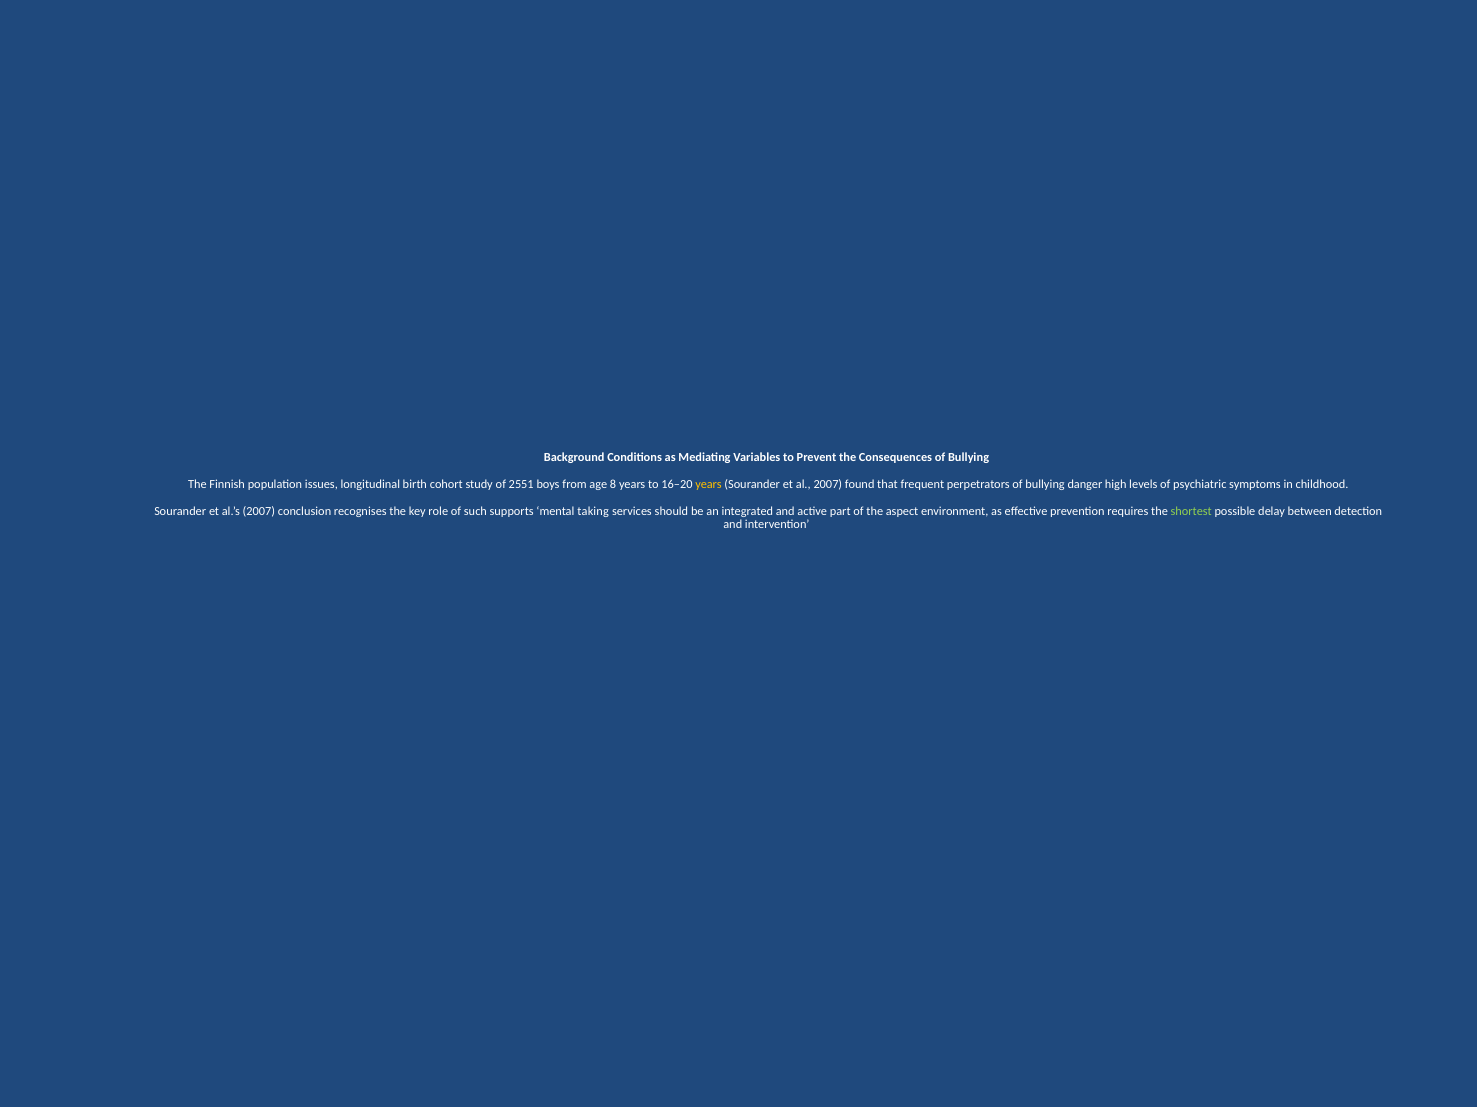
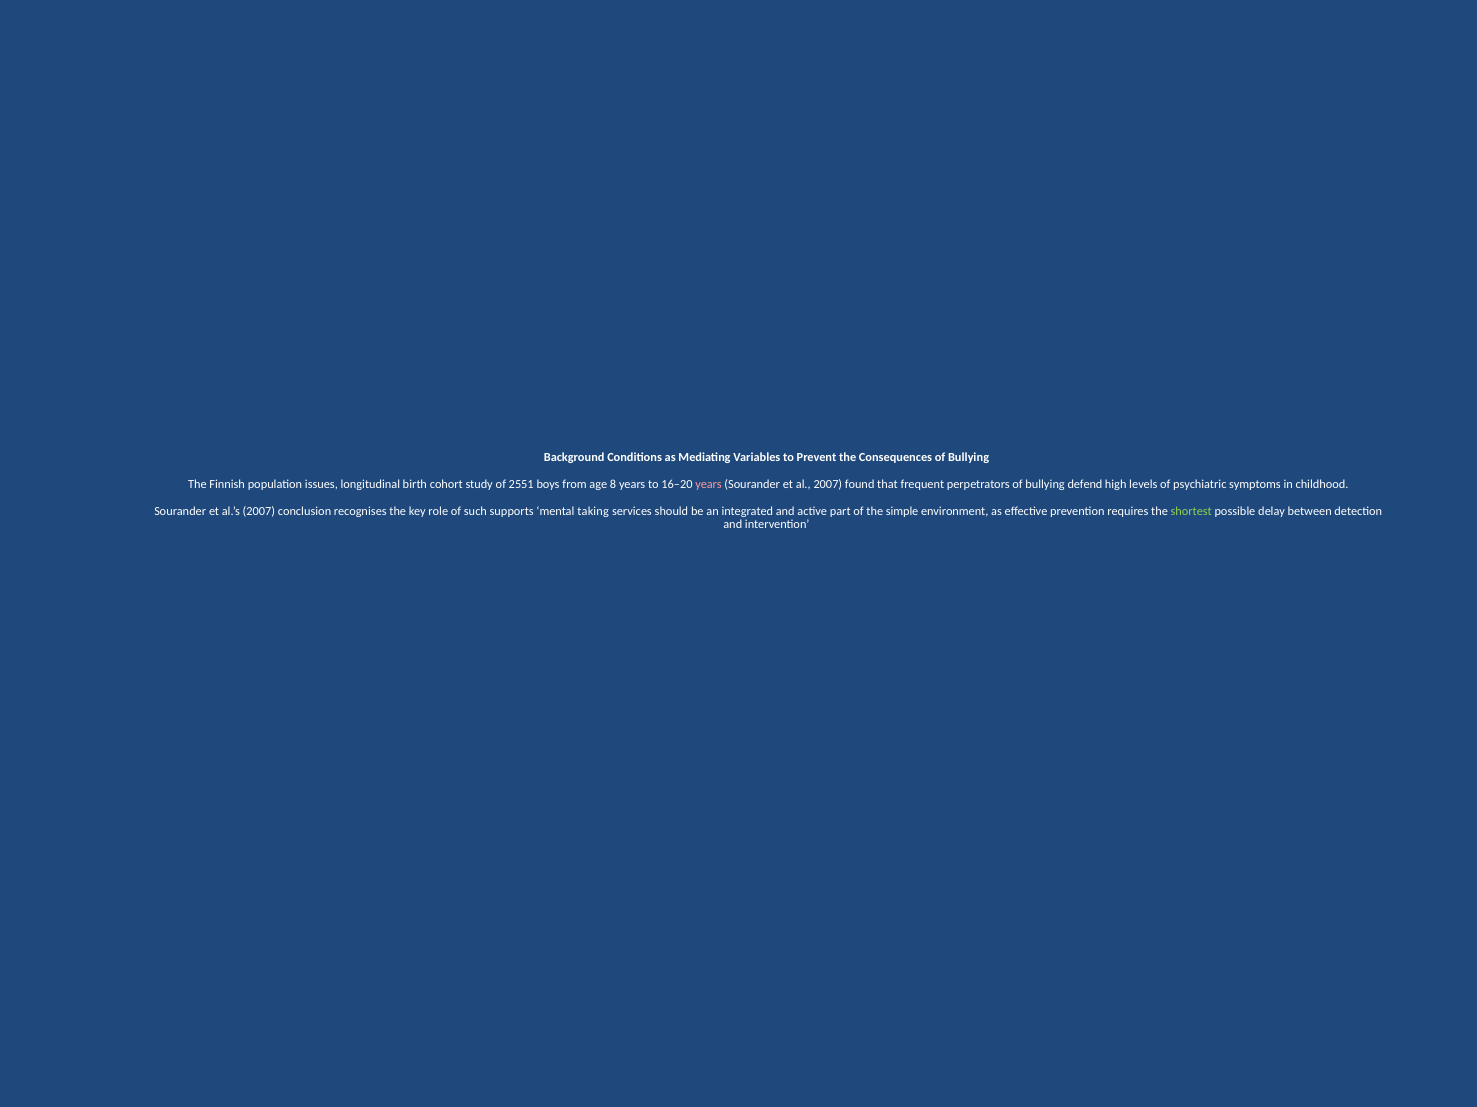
years colour: yellow -> pink (709, 485)
danger: danger -> defend (1085, 485)
aspect: aspect -> simple (902, 511)
